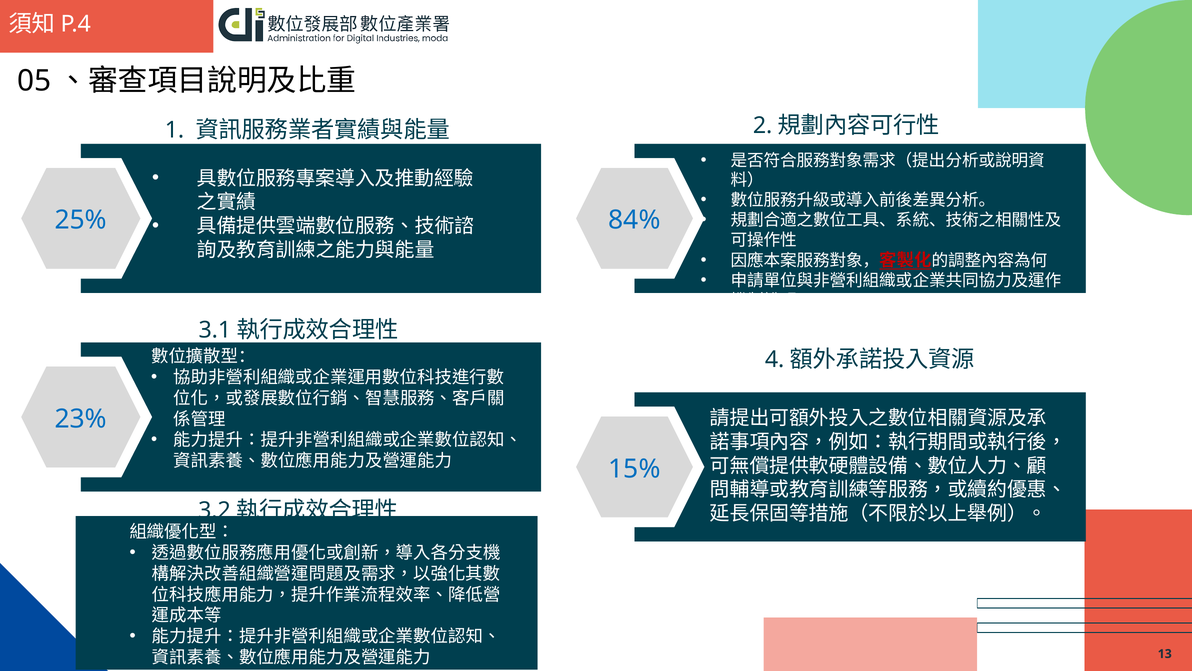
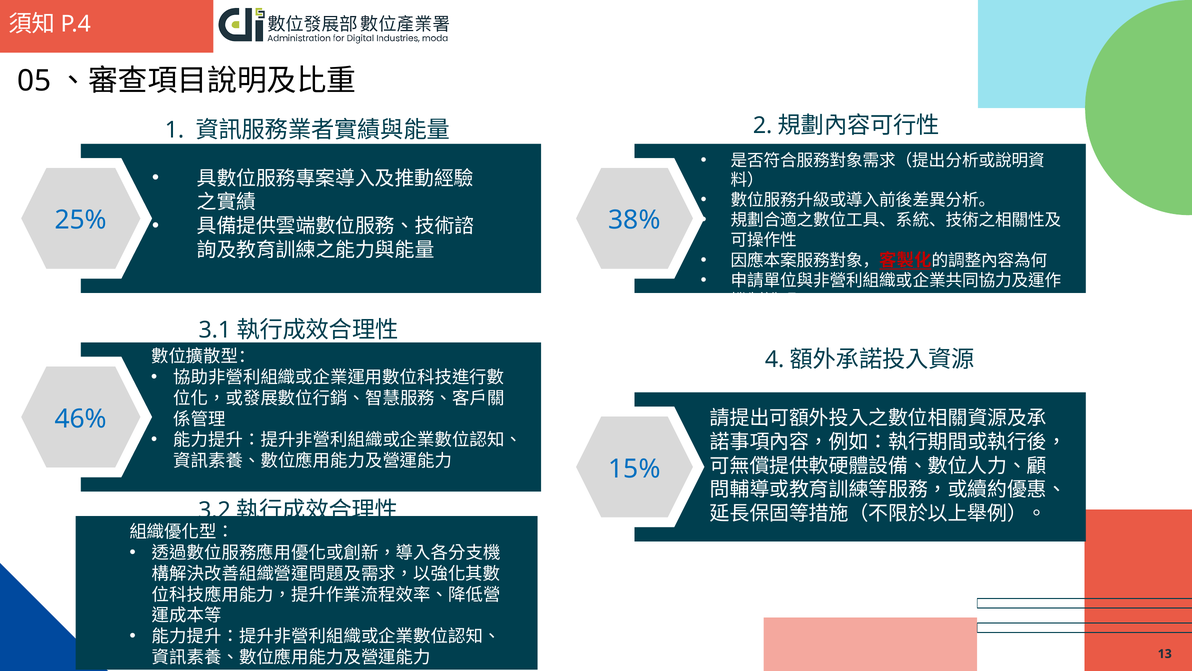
84%: 84% -> 38% (634, 220)
23%: 23% -> 46% (81, 419)
